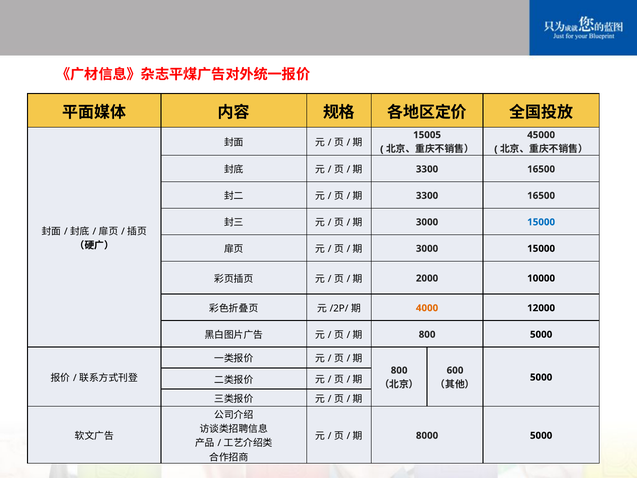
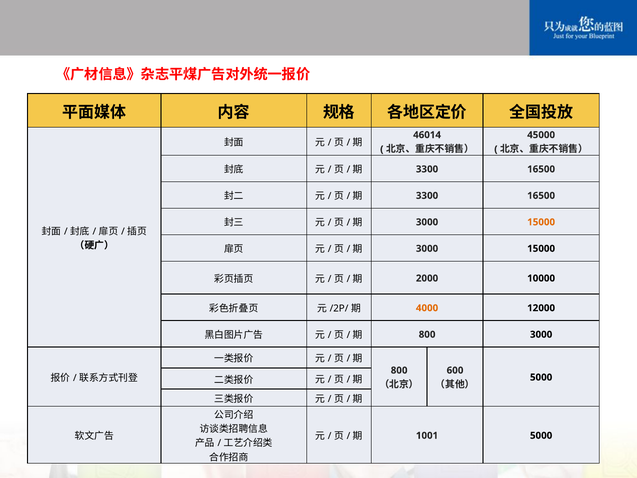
15005: 15005 -> 46014 (427, 135)
15000 colour: blue -> orange (541, 222)
800 5000: 5000 -> 3000 (541, 334)
8000: 8000 -> 1001 (427, 435)
